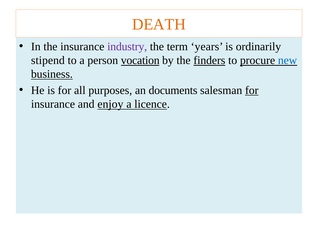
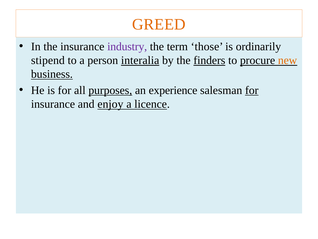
DEATH: DEATH -> GREED (159, 24)
years: years -> those (207, 46)
vocation: vocation -> interalia (140, 60)
new colour: blue -> orange (288, 60)
purposes underline: none -> present (110, 90)
documents: documents -> experience (173, 90)
